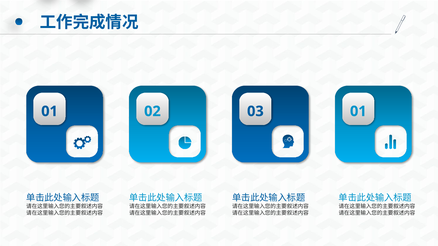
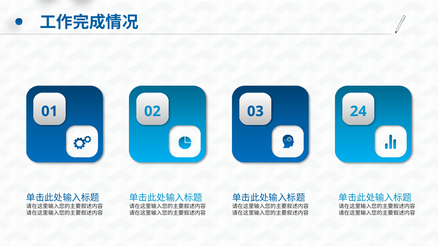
03 01: 01 -> 24 (358, 111)
